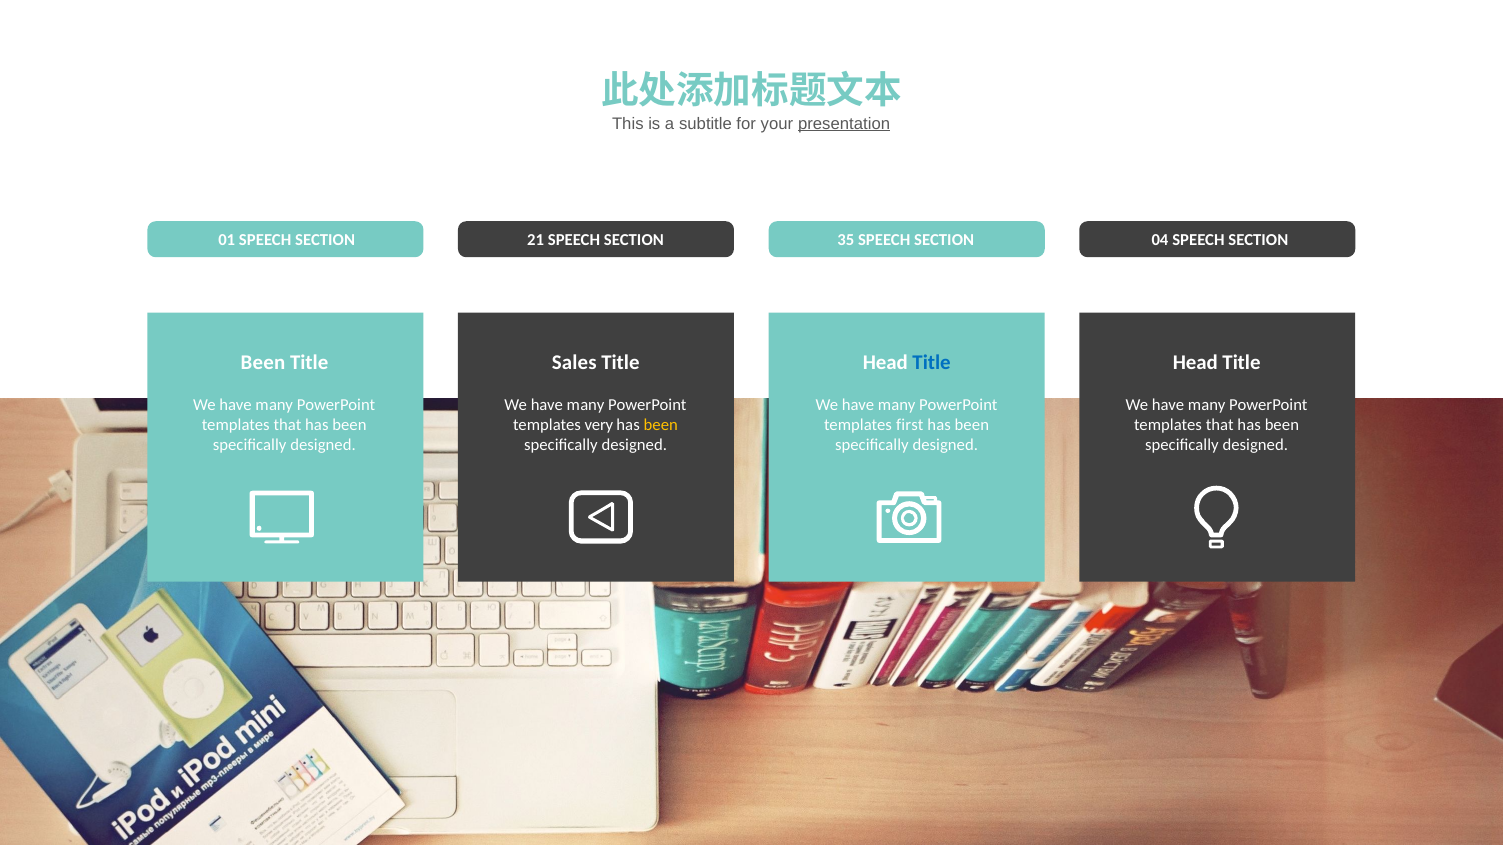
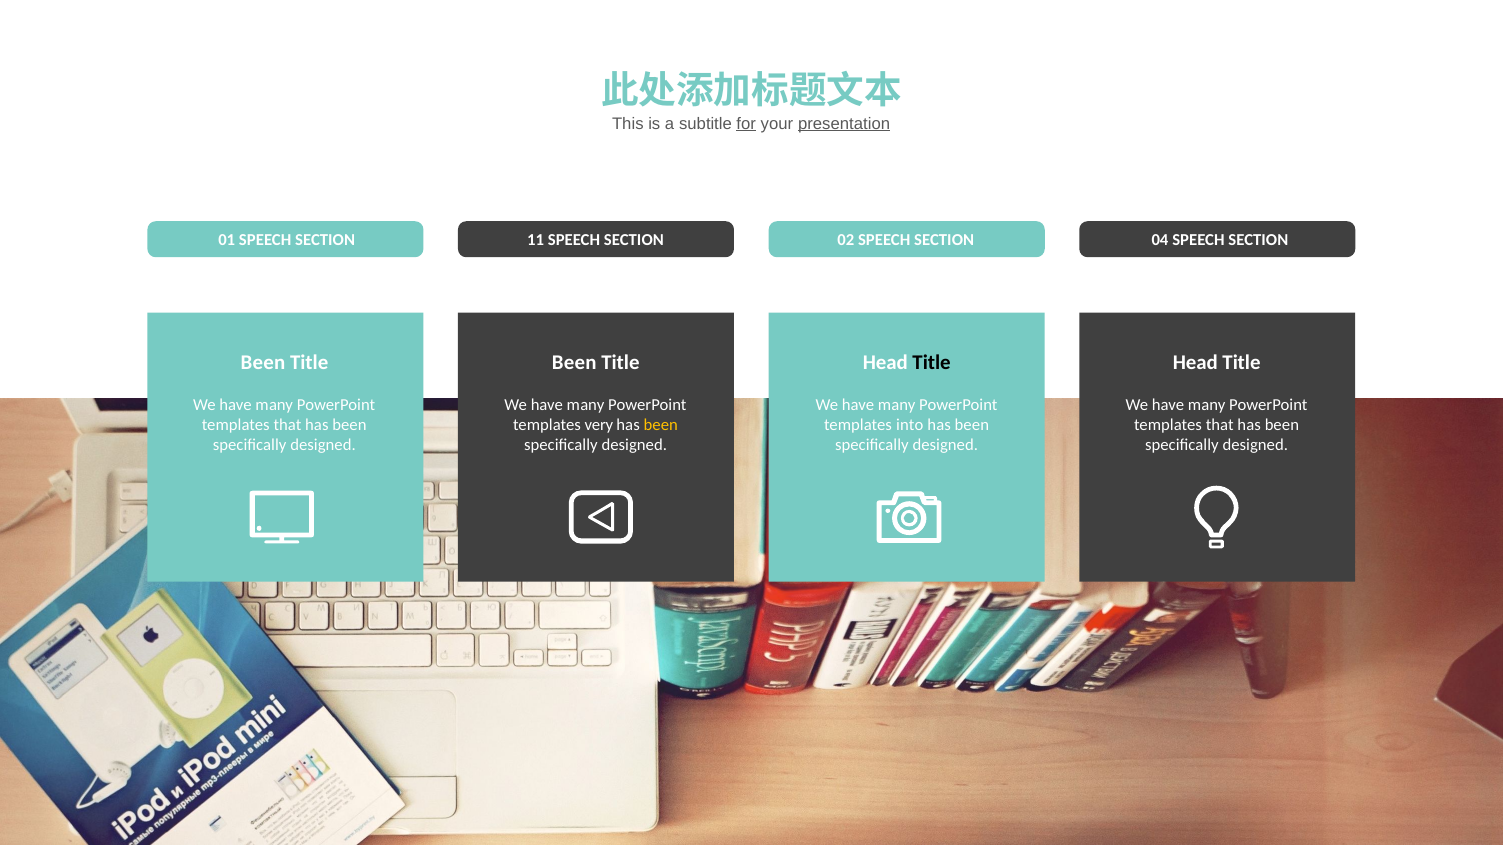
for underline: none -> present (746, 124)
21: 21 -> 11 (536, 240)
35: 35 -> 02 (846, 240)
Sales: Sales -> Been (574, 363)
Title colour: blue -> black (932, 363)
first: first -> into (910, 425)
